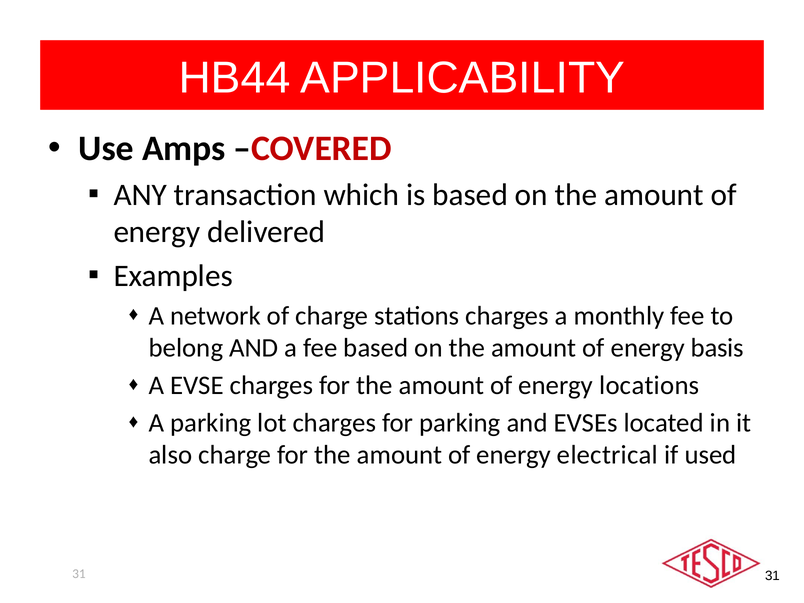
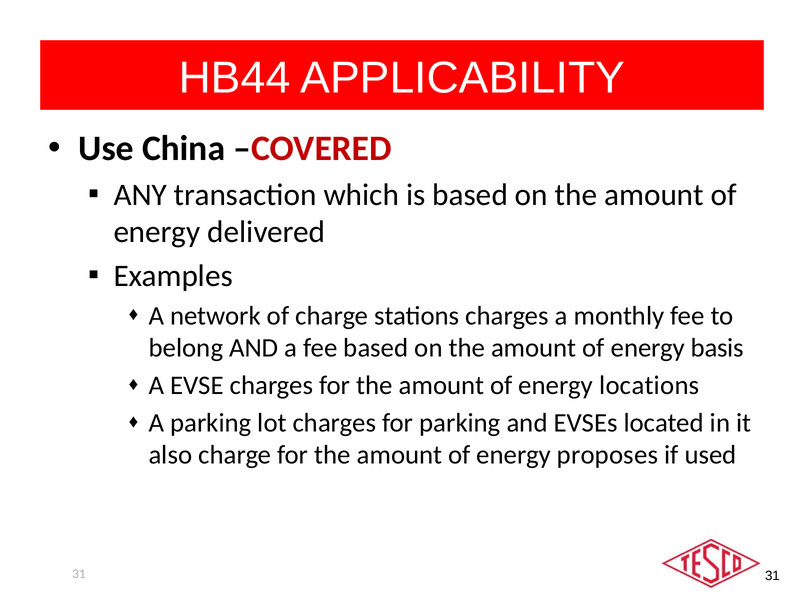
Amps: Amps -> China (184, 149)
electrical: electrical -> proposes (607, 455)
